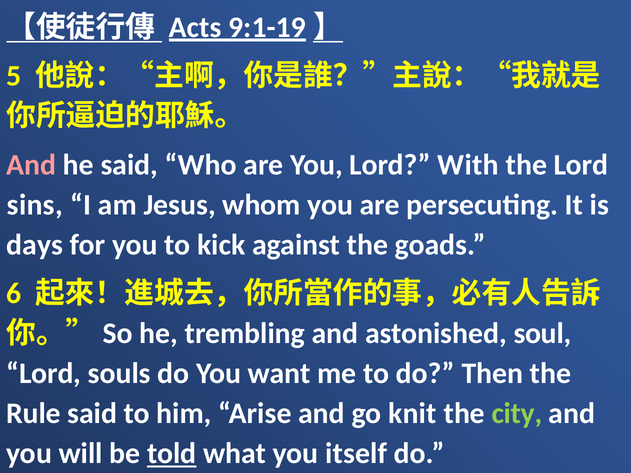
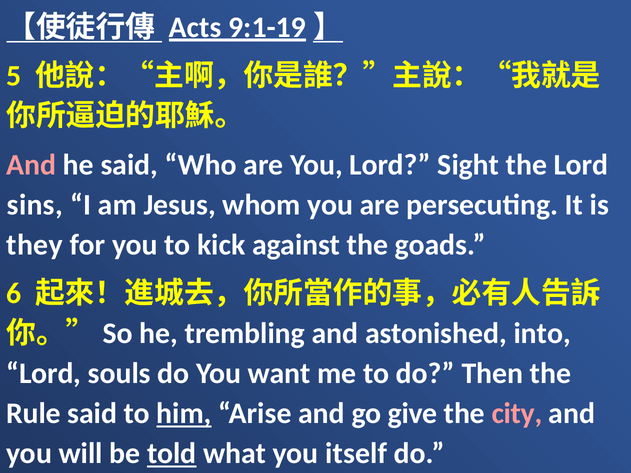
With: With -> Sight (468, 165)
days: days -> they (35, 245)
soul: soul -> into (542, 334)
him underline: none -> present (184, 414)
knit: knit -> give (413, 414)
city colour: light green -> pink (517, 414)
